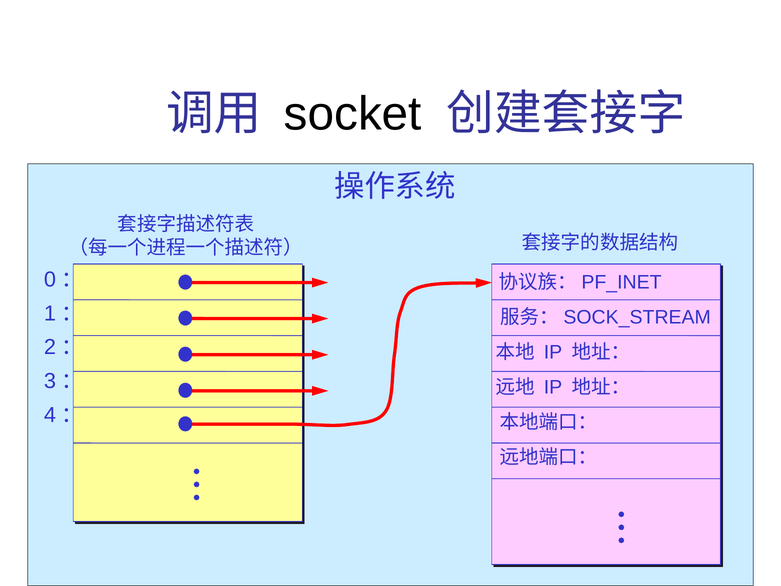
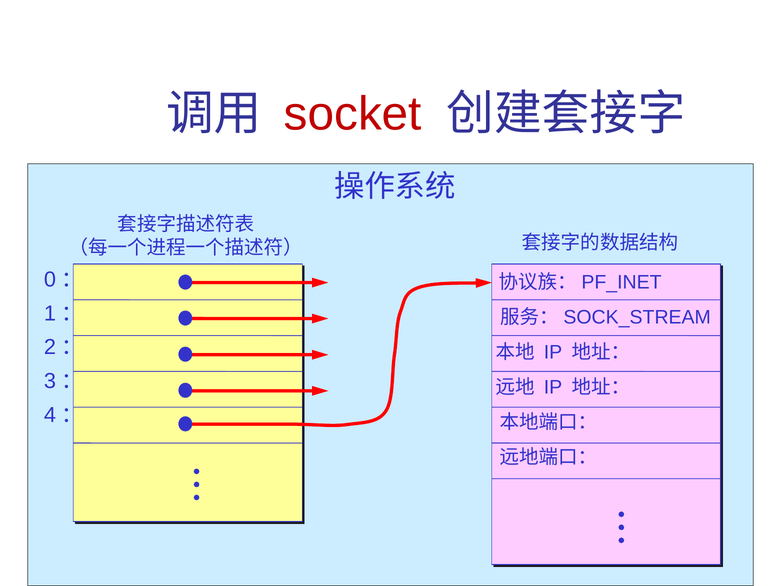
socket colour: black -> red (353, 114)
